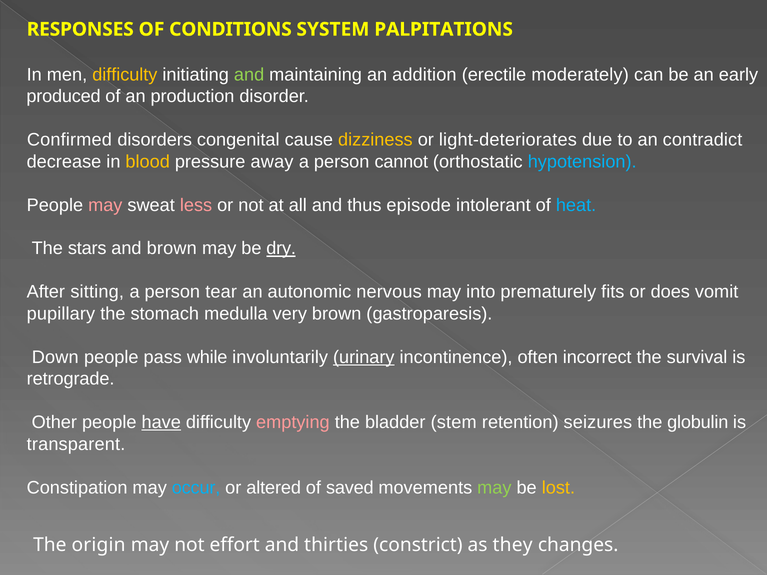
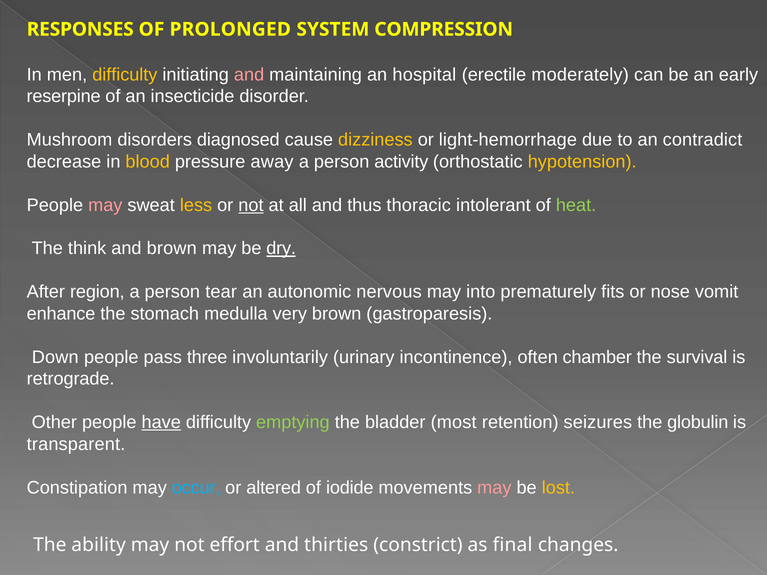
CONDITIONS: CONDITIONS -> PROLONGED (230, 29)
PALPITATIONS: PALPITATIONS -> COMPRESSION (444, 29)
and colour: light green -> pink (249, 75)
addition: addition -> hospital (424, 75)
produced: produced -> reserpine (64, 96)
production: production -> insecticide (192, 96)
Confirmed: Confirmed -> Mushroom (70, 140)
congenital: congenital -> diagnosed (238, 140)
light-deteriorates: light-deteriorates -> light-hemorrhage (508, 140)
cannot: cannot -> activity (401, 162)
hypotension colour: light blue -> yellow (582, 162)
less colour: pink -> yellow (196, 205)
not underline: none -> present (251, 205)
episode: episode -> thoracic (419, 205)
heat colour: light blue -> light green (576, 205)
stars: stars -> think (87, 249)
sitting: sitting -> region (97, 292)
does: does -> nose (670, 292)
pupillary: pupillary -> enhance (61, 314)
while: while -> three (207, 357)
urinary underline: present -> none (364, 357)
incorrect: incorrect -> chamber (597, 357)
emptying colour: pink -> light green (293, 423)
stem: stem -> most (454, 423)
saved: saved -> iodide (350, 488)
may colour: light green -> pink (494, 488)
origin: origin -> ability (99, 545)
they: they -> final (513, 545)
